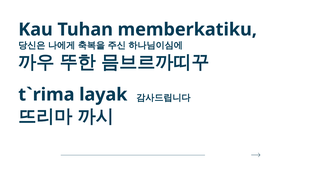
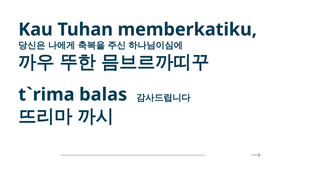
layak: layak -> balas (103, 94)
